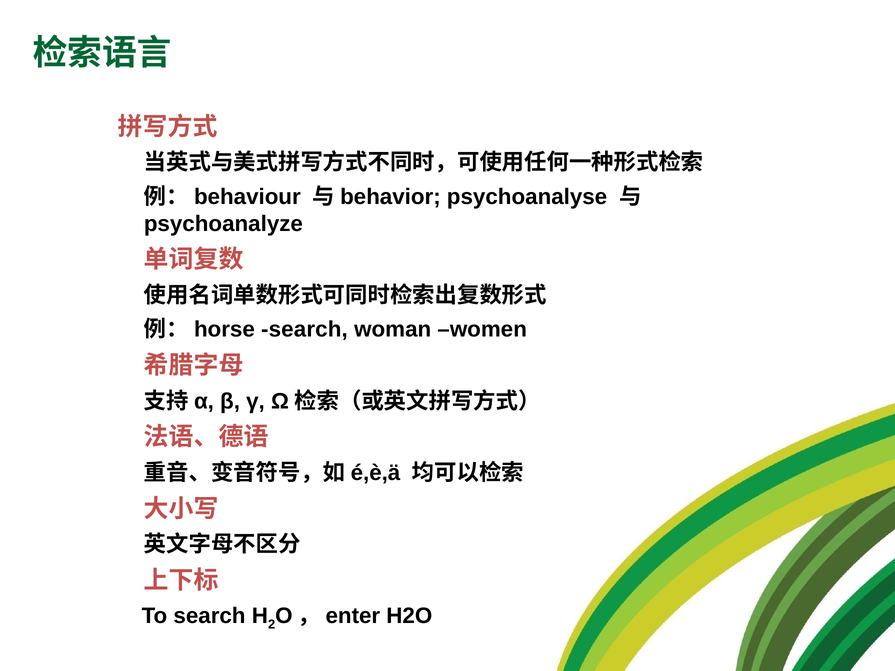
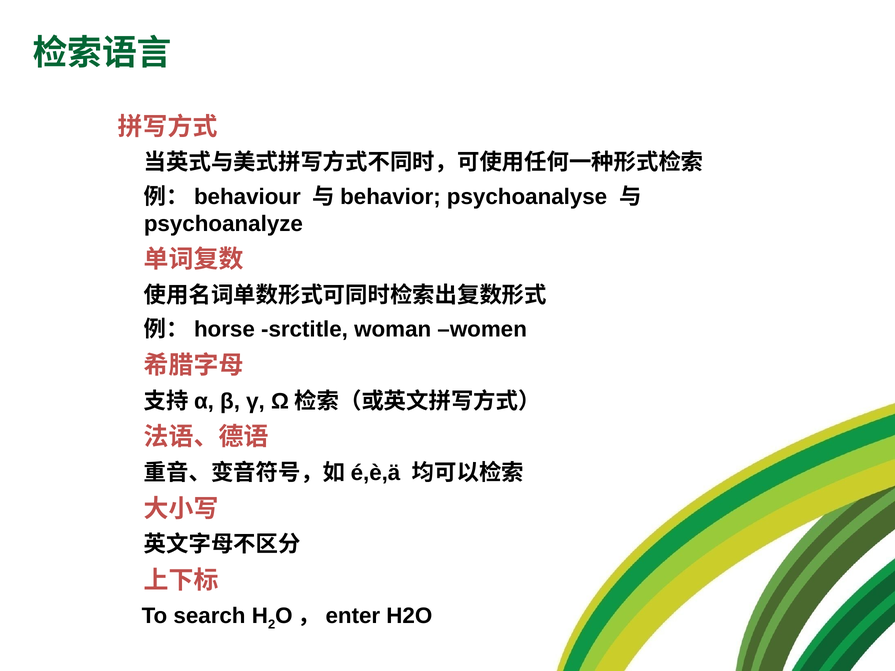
search: search -> srctitle (304, 330)
